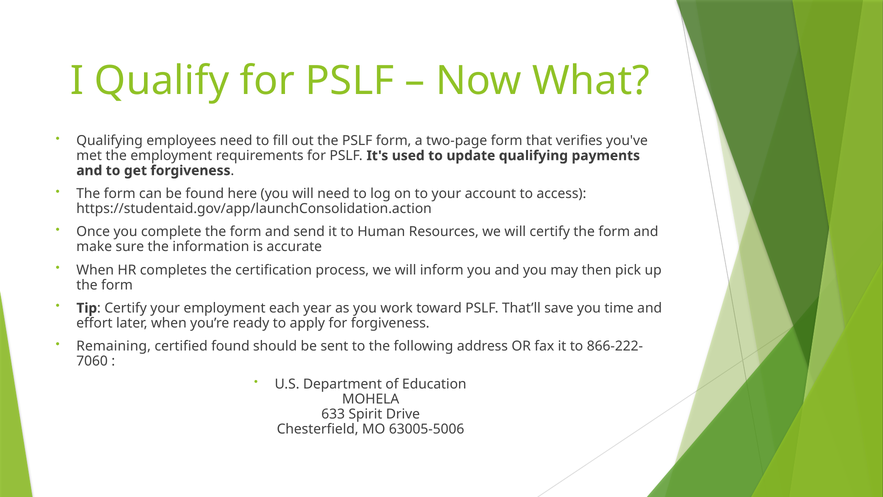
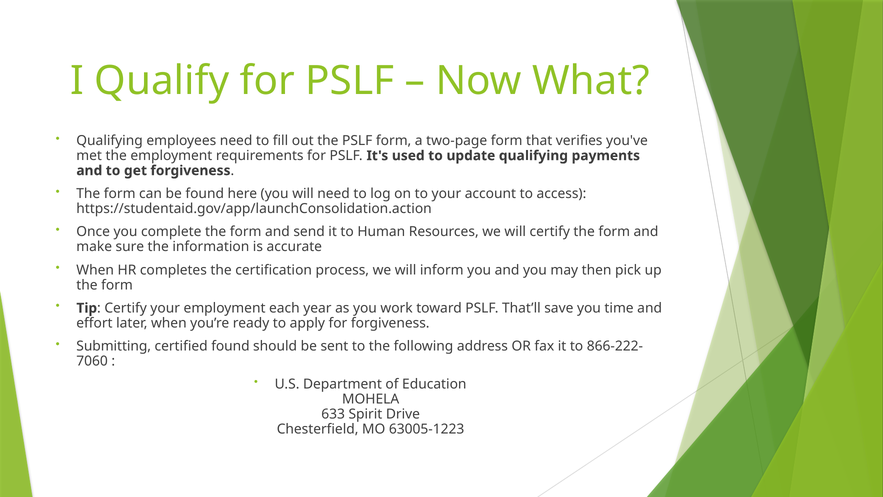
Remaining: Remaining -> Submitting (114, 346)
63005-5006: 63005-5006 -> 63005-1223 (427, 429)
